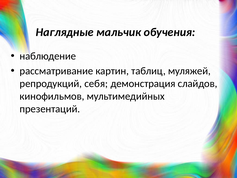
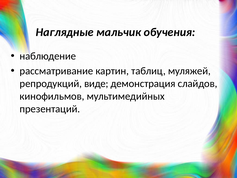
себя: себя -> виде (96, 83)
